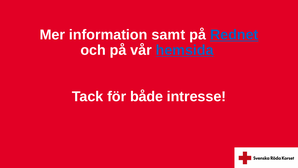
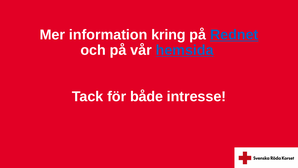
samt: samt -> kring (168, 35)
